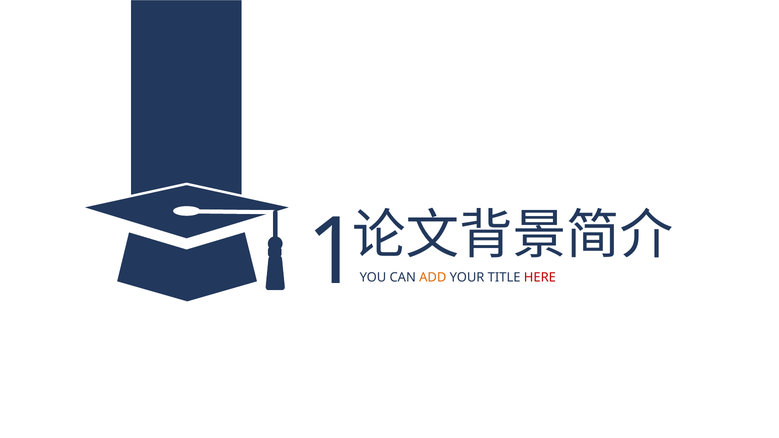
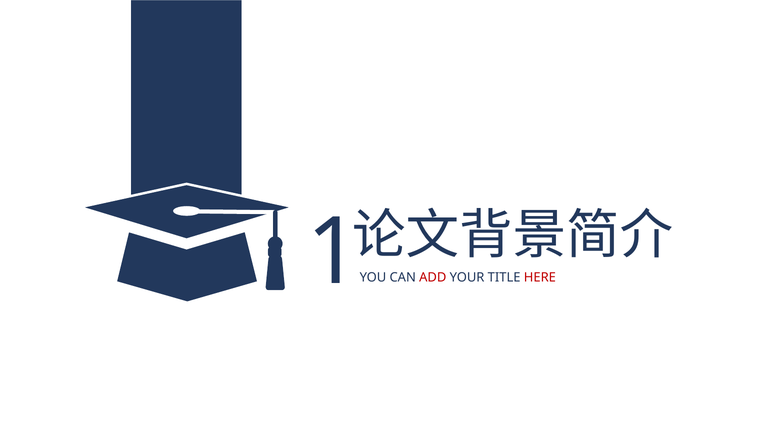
ADD colour: orange -> red (433, 277)
